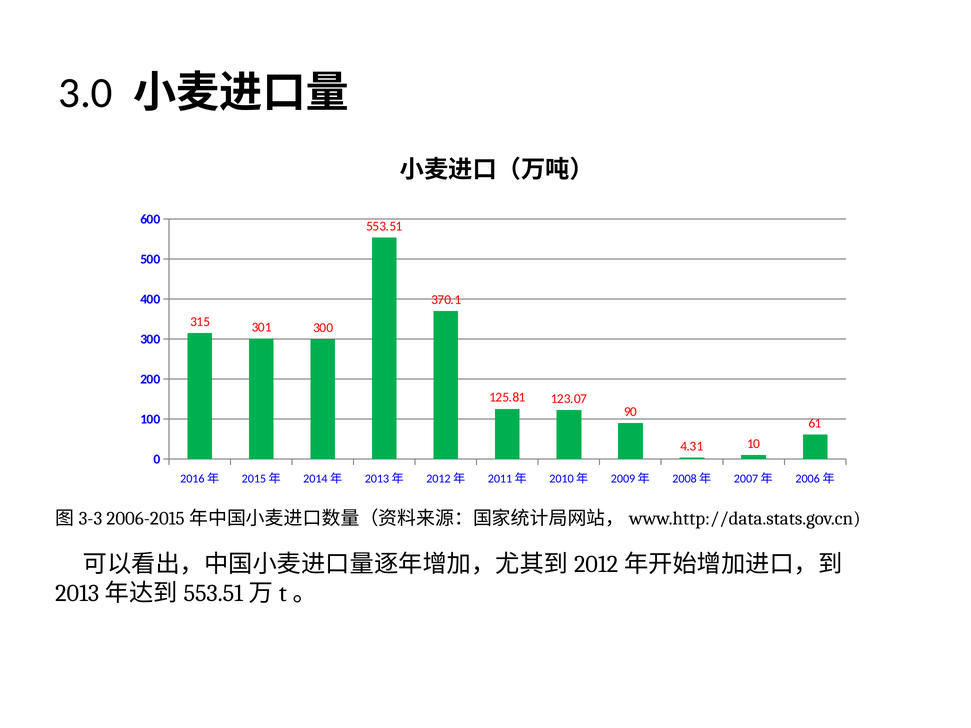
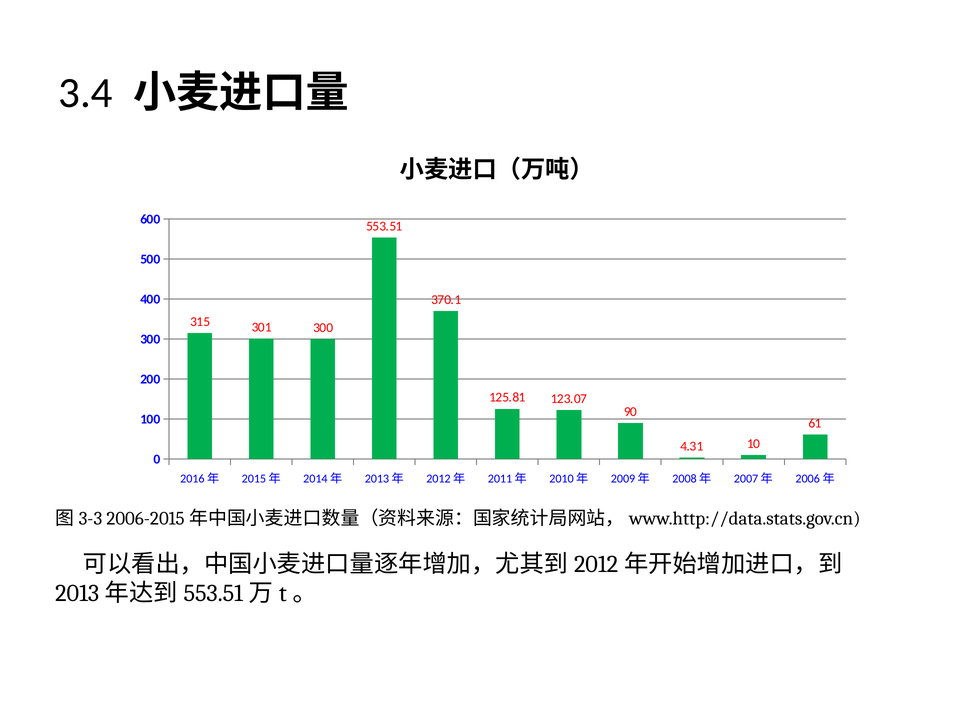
3.0: 3.0 -> 3.4 (86, 93)
